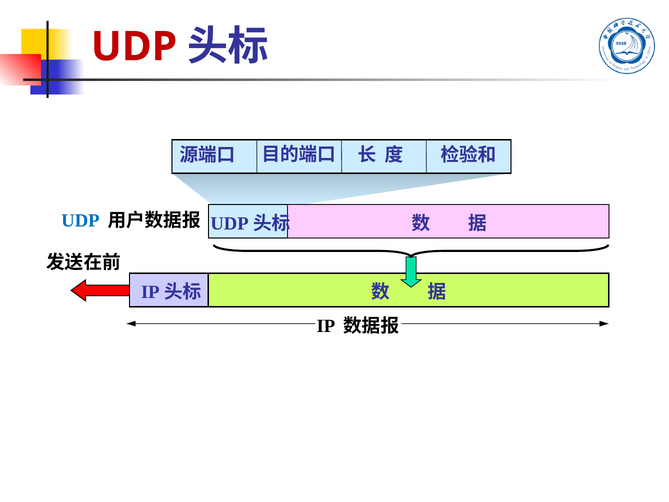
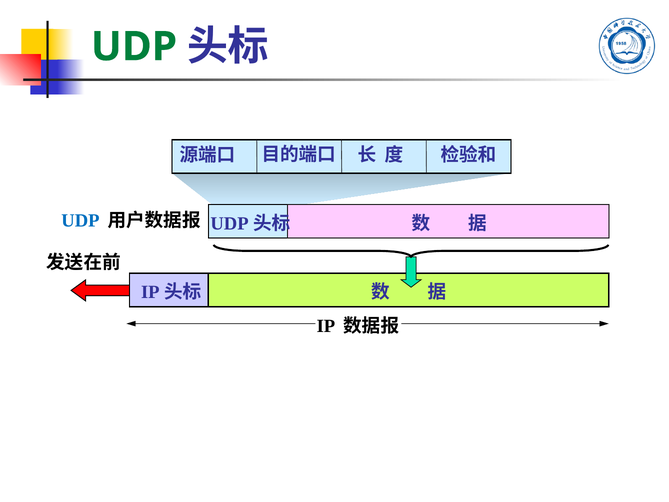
UDP colour: red -> green (134, 47)
